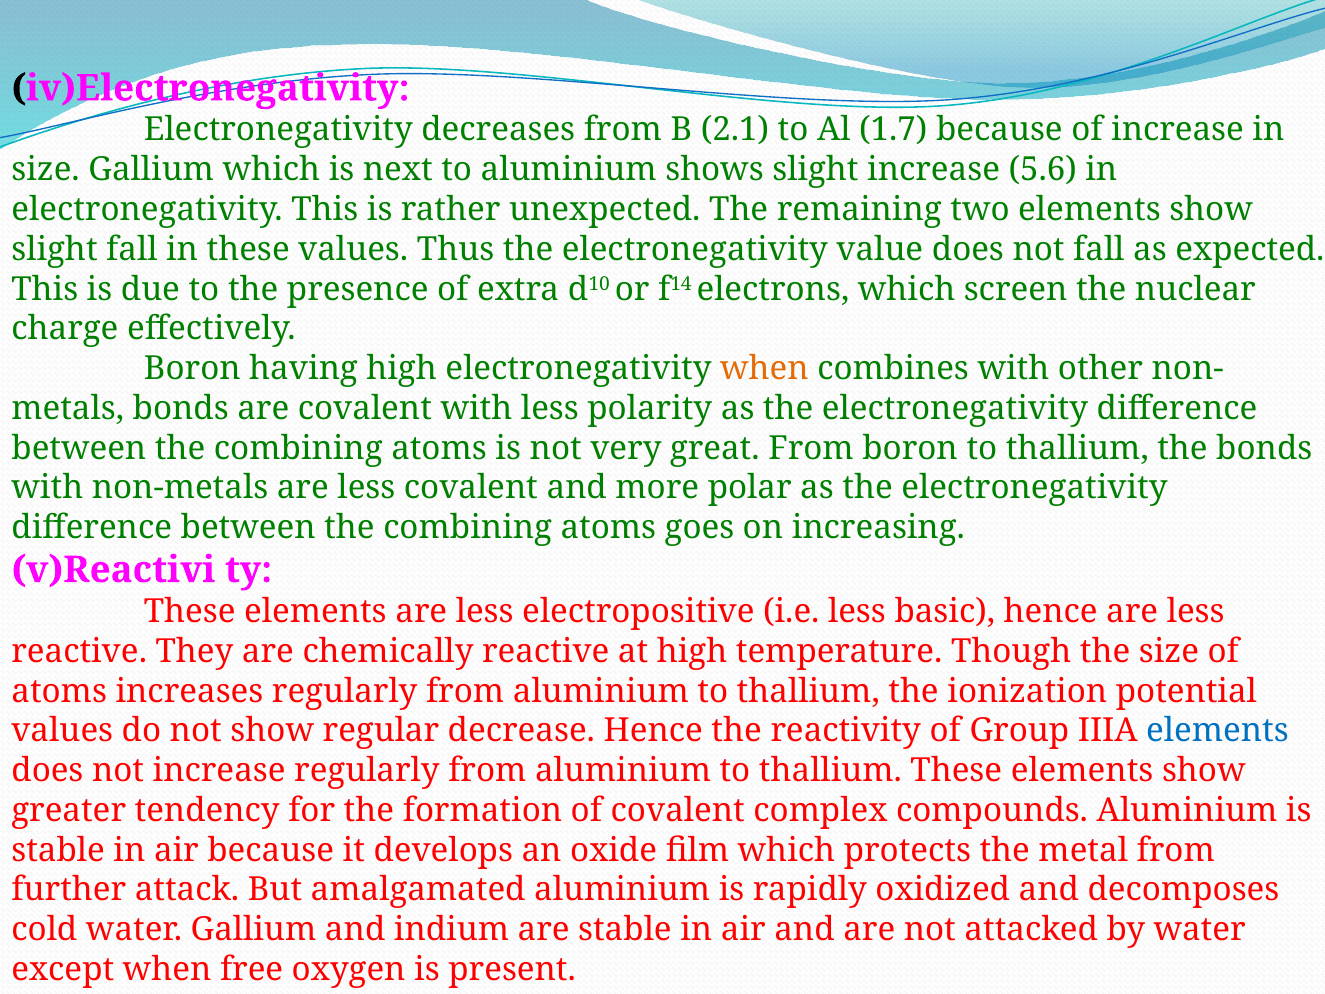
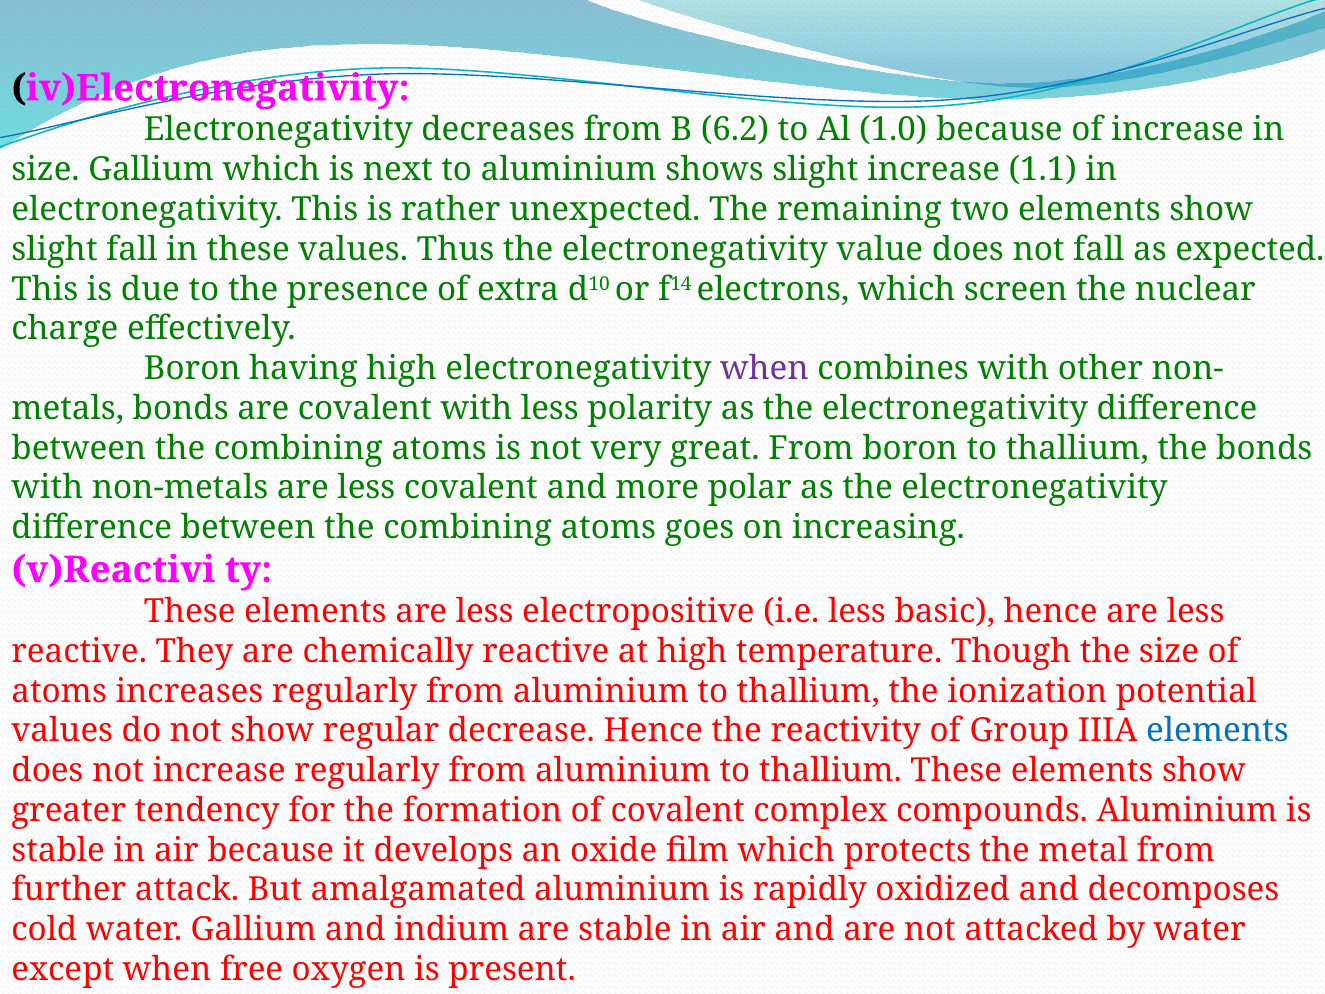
2.1: 2.1 -> 6.2 (735, 130)
1.7: 1.7 -> 1.0 (893, 130)
5.6: 5.6 -> 1.1 (1043, 170)
when colour: orange -> purple (764, 369)
